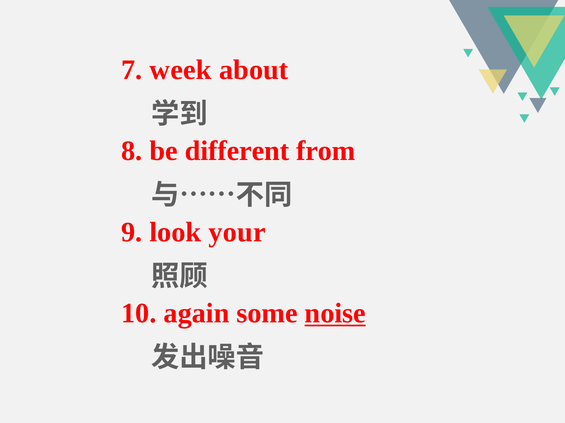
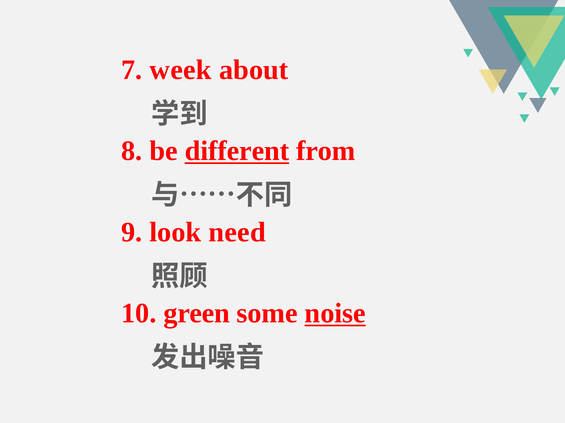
different underline: none -> present (237, 151)
your: your -> need (237, 232)
again: again -> green (197, 314)
